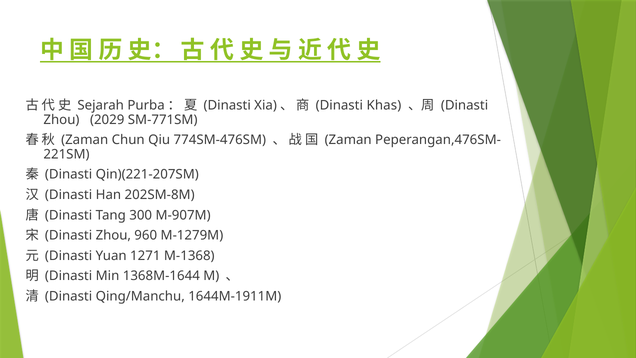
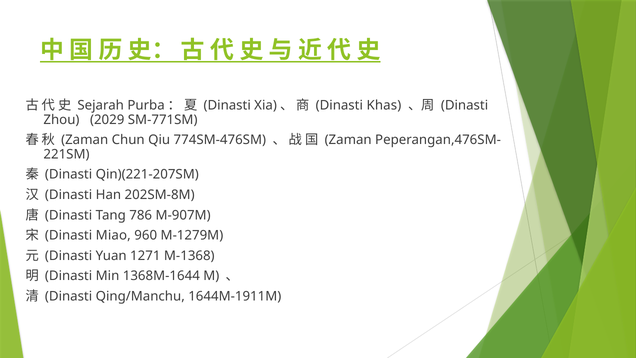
300: 300 -> 786 (141, 215)
Zhou: Zhou -> Miao (113, 235)
